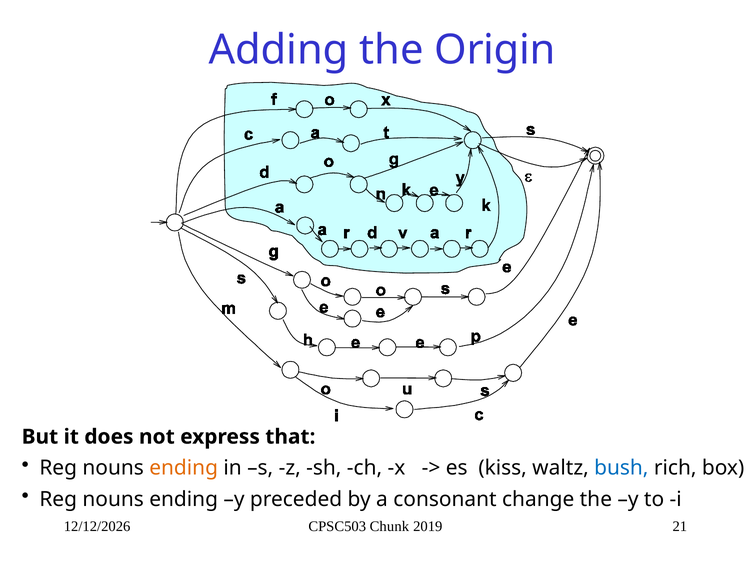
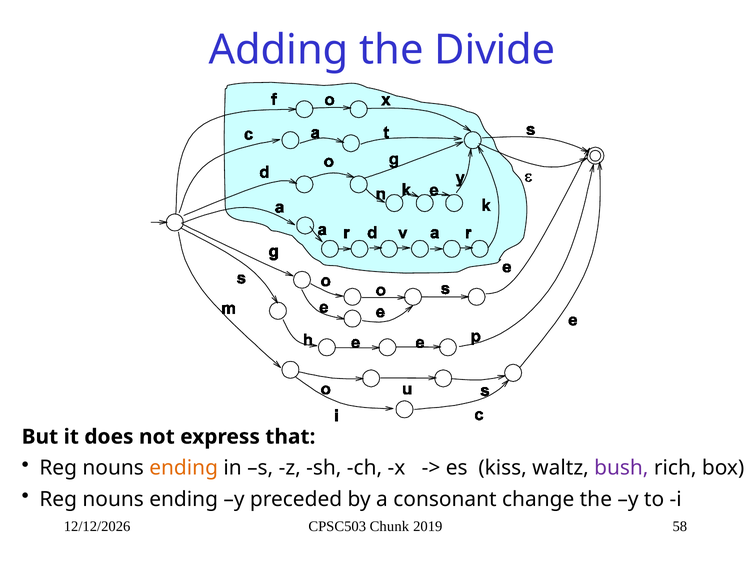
Origin: Origin -> Divide (495, 50)
bush colour: blue -> purple (621, 468)
21: 21 -> 58 (680, 527)
